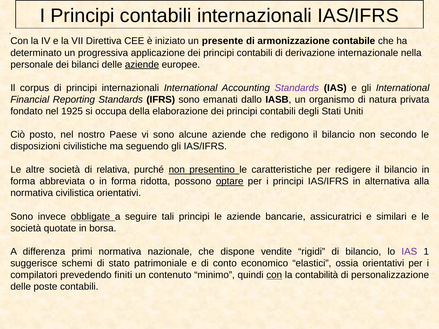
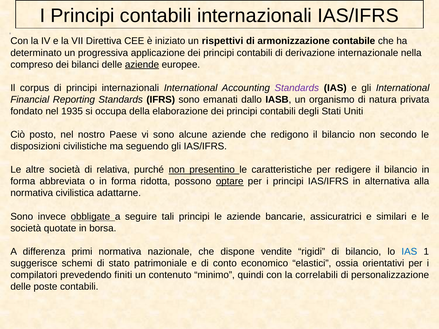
presente: presente -> rispettivi (223, 41)
personale: personale -> compreso (32, 65)
1925: 1925 -> 1935 (72, 111)
civilistica orientativi: orientativi -> adattarne (119, 193)
IAS colour: purple -> blue (409, 252)
con underline: present -> none (274, 275)
contabilità: contabilità -> correlabili (317, 275)
